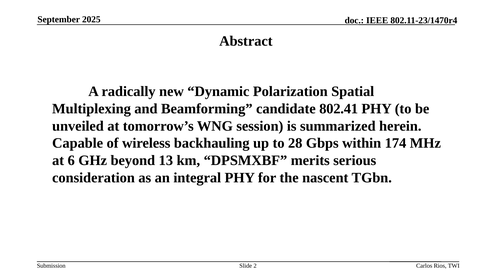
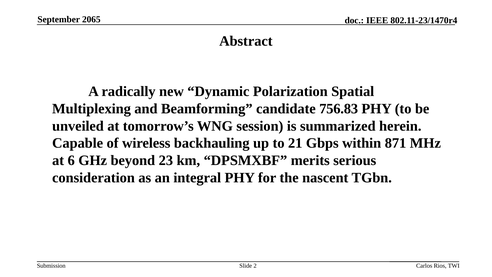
2025: 2025 -> 2065 (91, 20)
802.41: 802.41 -> 756.83 (339, 109)
28: 28 -> 21 (295, 143)
174: 174 -> 871 (396, 143)
13: 13 -> 23 (166, 160)
